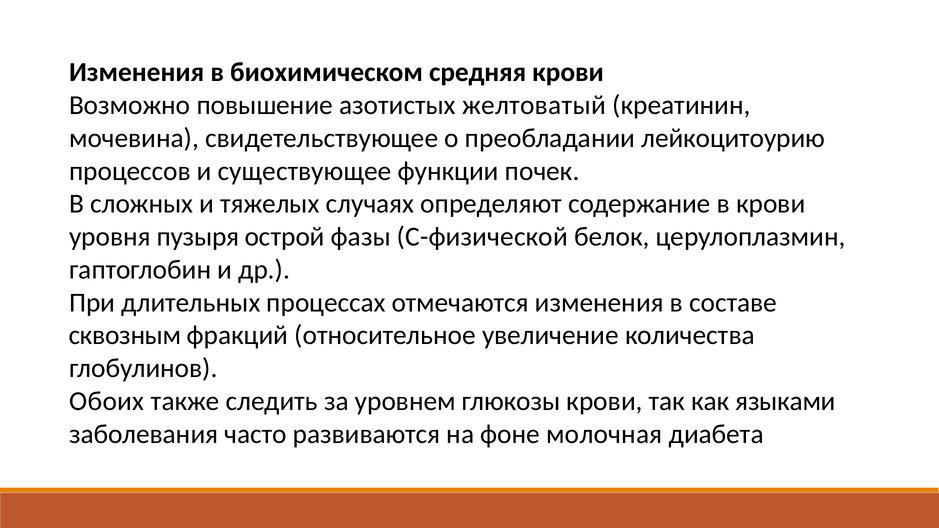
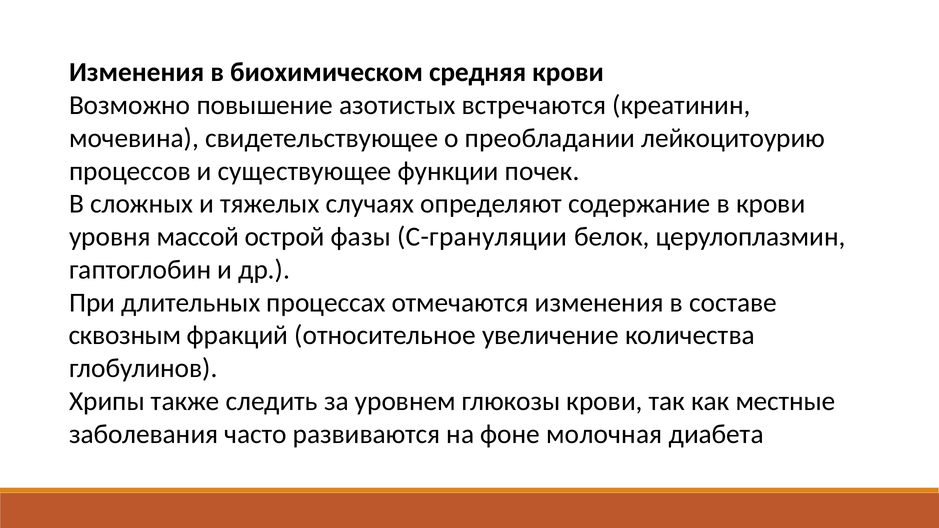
желтоватый: желтоватый -> встречаются (534, 105)
пузыря: пузыря -> массой (198, 237)
С-физической: С-физической -> С-грануляции (482, 237)
Обоих: Обоих -> Хрипы (107, 401)
языками: языками -> местные (785, 401)
